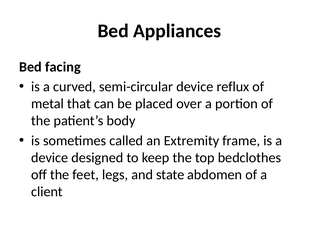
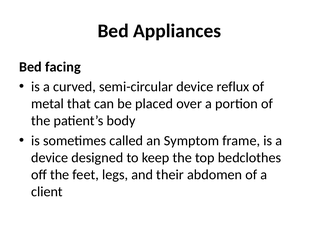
Extremity: Extremity -> Symptom (191, 141)
state: state -> their (170, 175)
